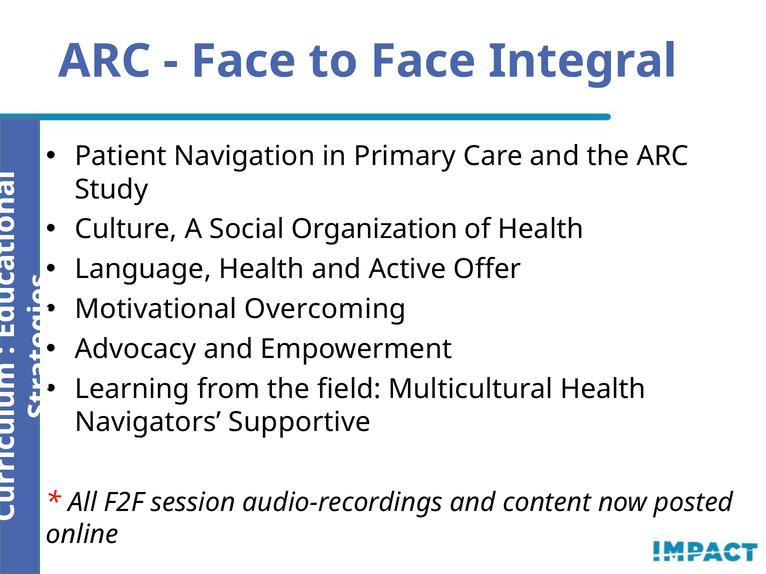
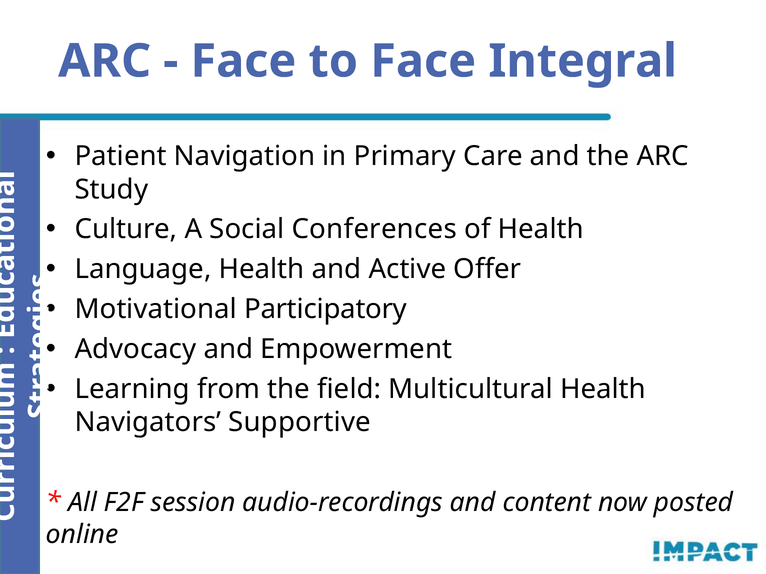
Organization: Organization -> Conferences (374, 230)
Overcoming: Overcoming -> Participatory (326, 310)
